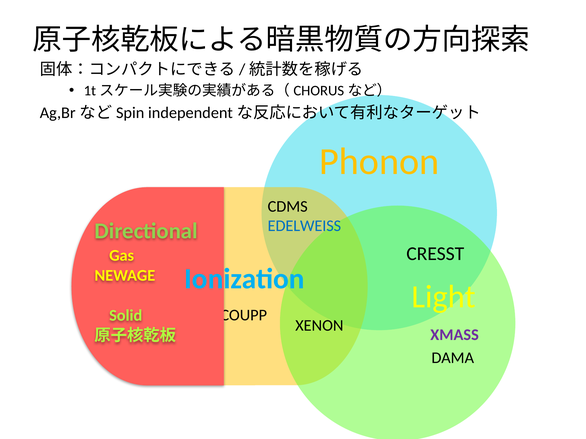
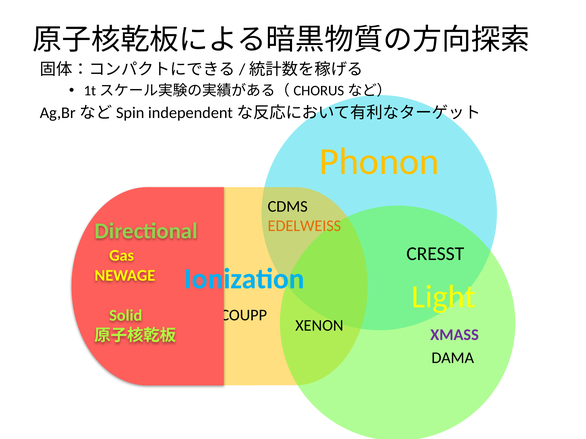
EDELWEISS colour: blue -> orange (304, 226)
